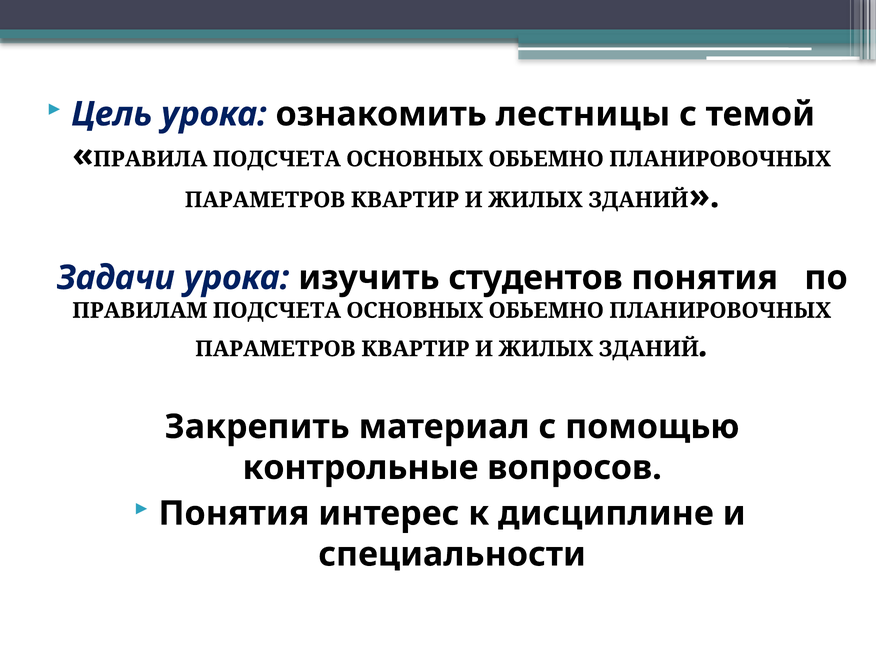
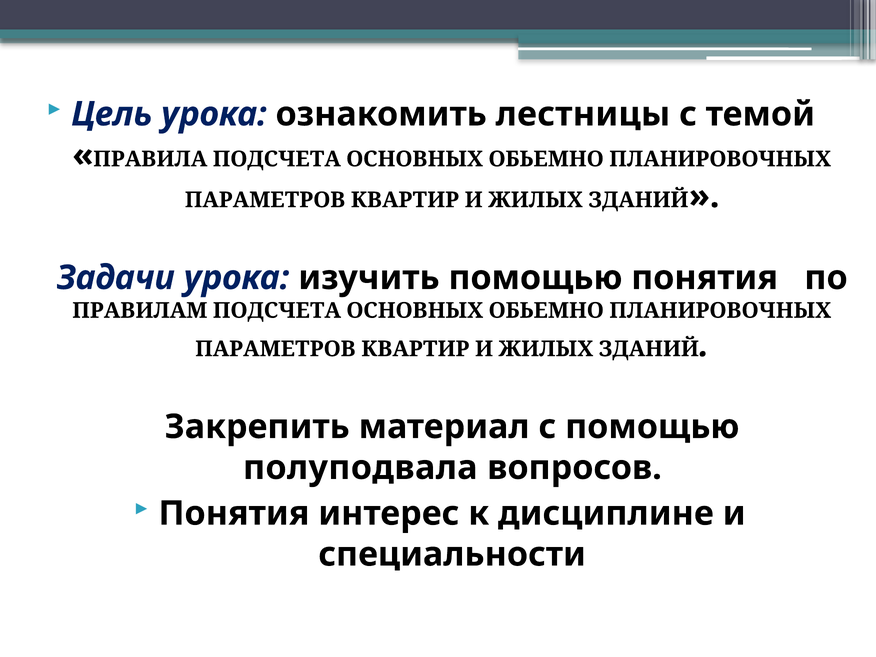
изучить студентов: студентов -> помощью (535, 278)
контрольные: контрольные -> полуподвала (360, 468)
